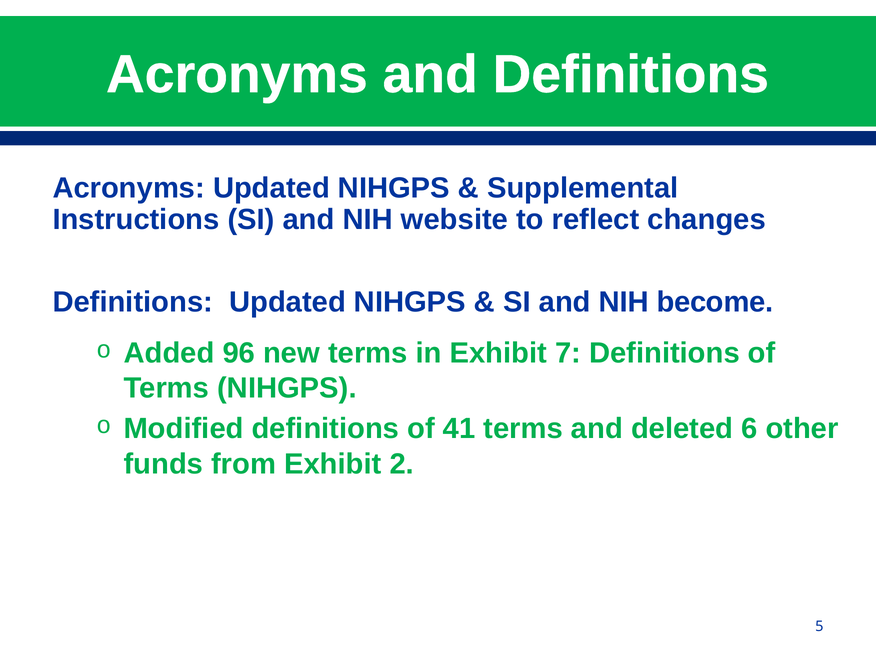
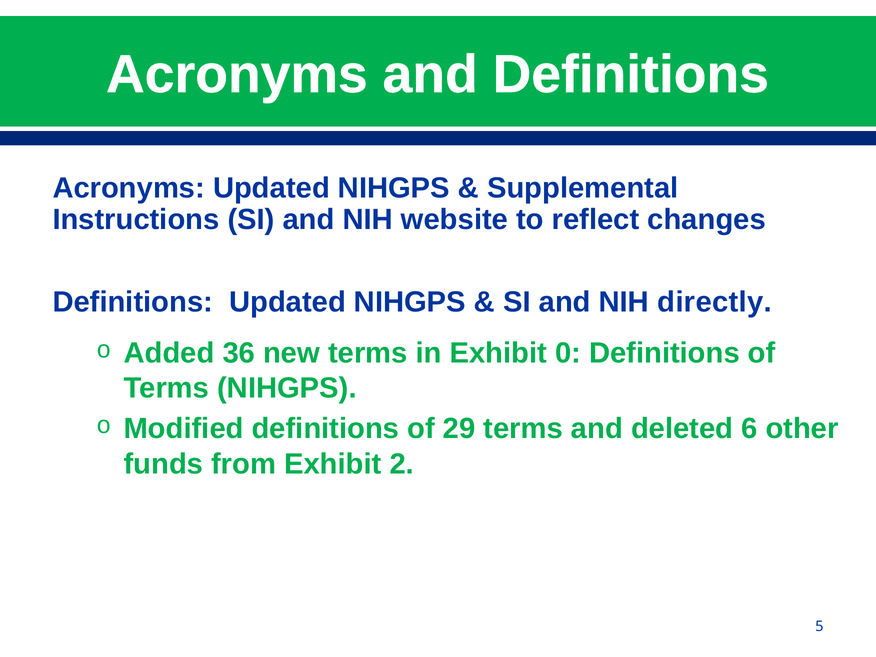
become: become -> directly (715, 302)
96: 96 -> 36 (239, 353)
7: 7 -> 0 (568, 353)
41: 41 -> 29 (459, 429)
